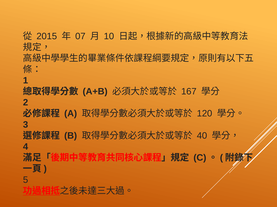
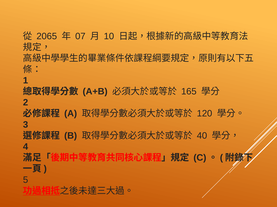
2015: 2015 -> 2065 (47, 36)
167: 167 -> 165 (189, 92)
